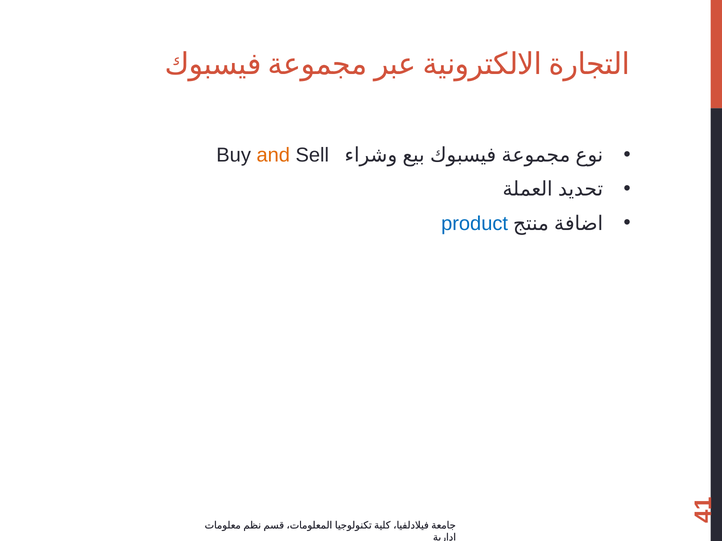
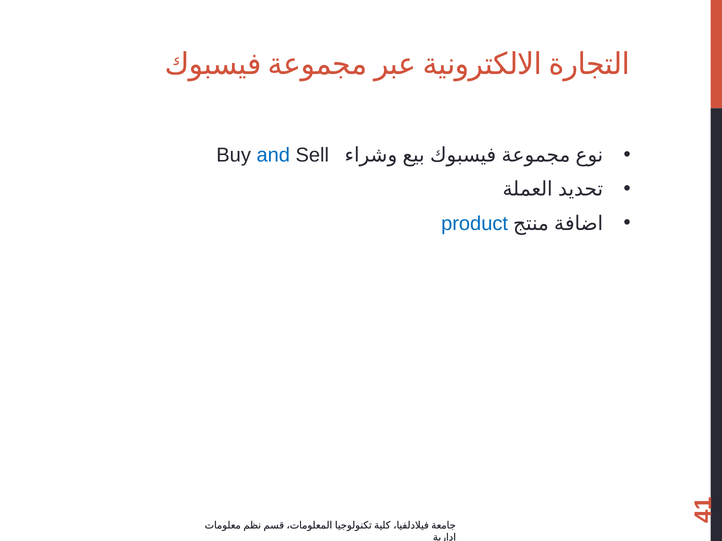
and colour: orange -> blue (273, 155)
